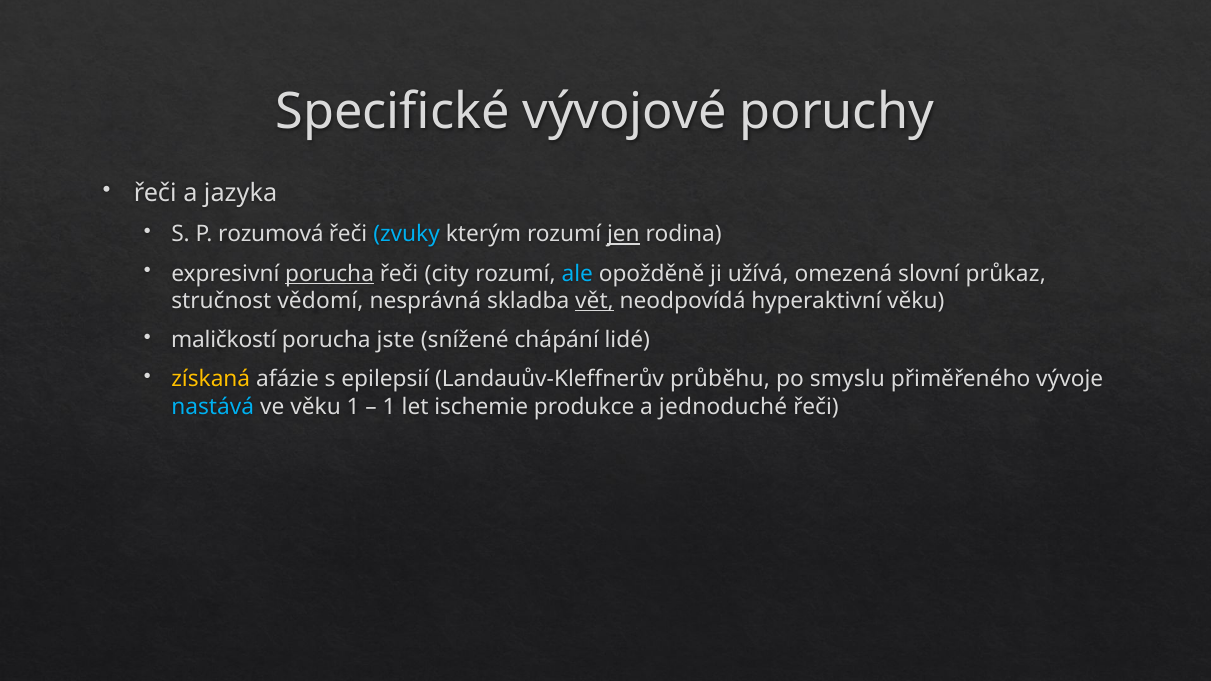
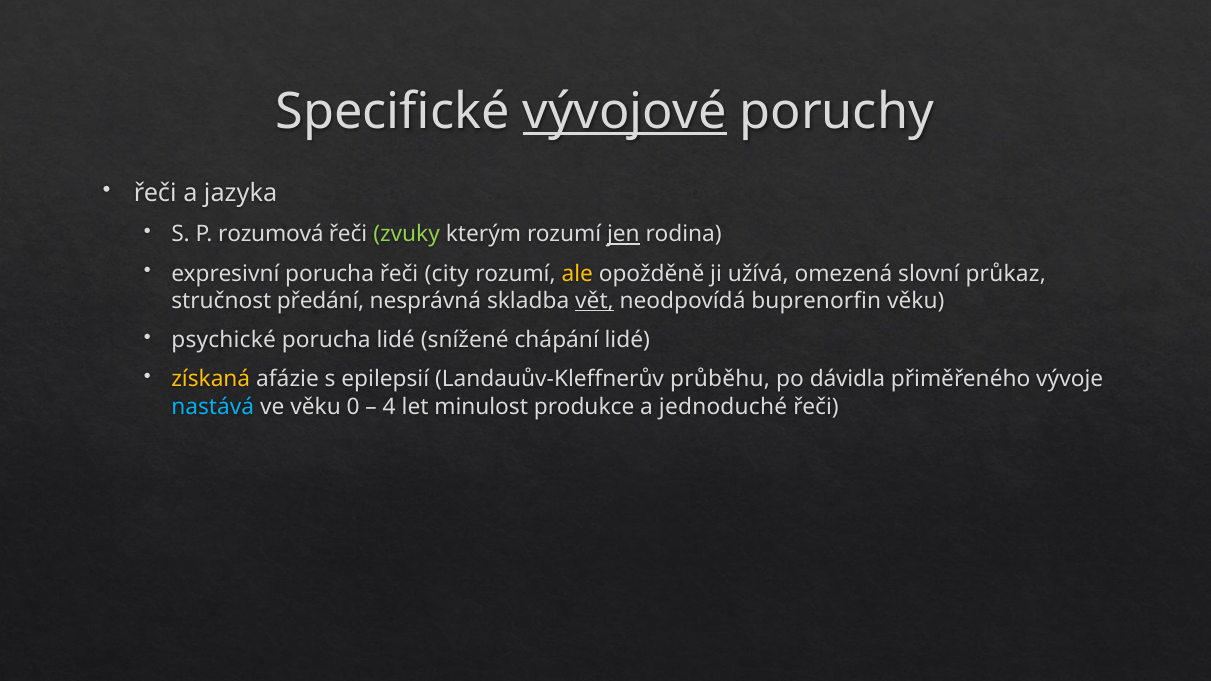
vývojové underline: none -> present (625, 112)
zvuky colour: light blue -> light green (407, 234)
porucha underline: present -> none (330, 274)
ale colour: light blue -> yellow (577, 274)
vědomí: vědomí -> předání (321, 301)
hyperaktivní: hyperaktivní -> buprenorfin (816, 301)
maličkostí: maličkostí -> psychické (224, 340)
porucha jste: jste -> lidé (396, 340)
smyslu: smyslu -> dávidla (847, 380)
věku 1: 1 -> 0 (353, 407)
1: 1 -> 4 (389, 407)
ischemie: ischemie -> minulost (481, 407)
